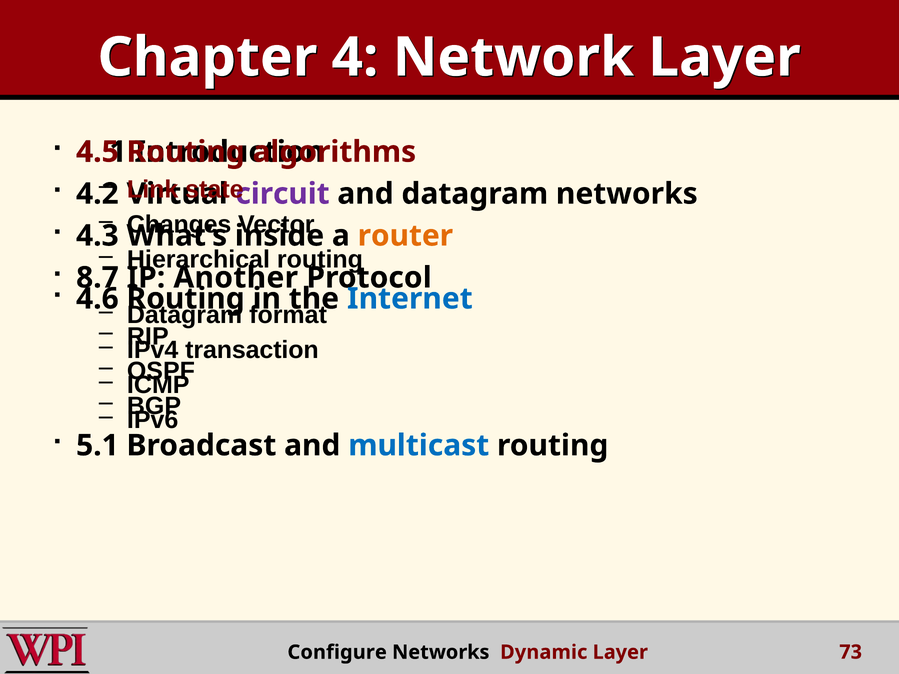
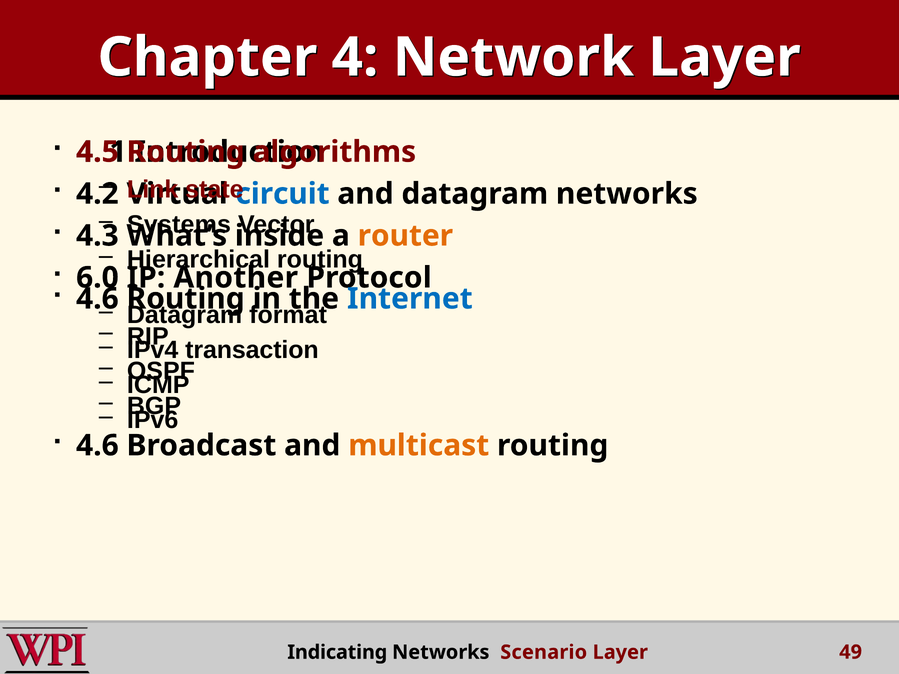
circuit colour: purple -> blue (283, 194)
Changes: Changes -> Systems (179, 225)
8.7: 8.7 -> 6.0 (97, 278)
5.1: 5.1 -> 4.6 (97, 446)
multicast colour: blue -> orange (419, 446)
Configure: Configure -> Indicating (337, 652)
Dynamic: Dynamic -> Scenario (544, 652)
73: 73 -> 49 (851, 652)
